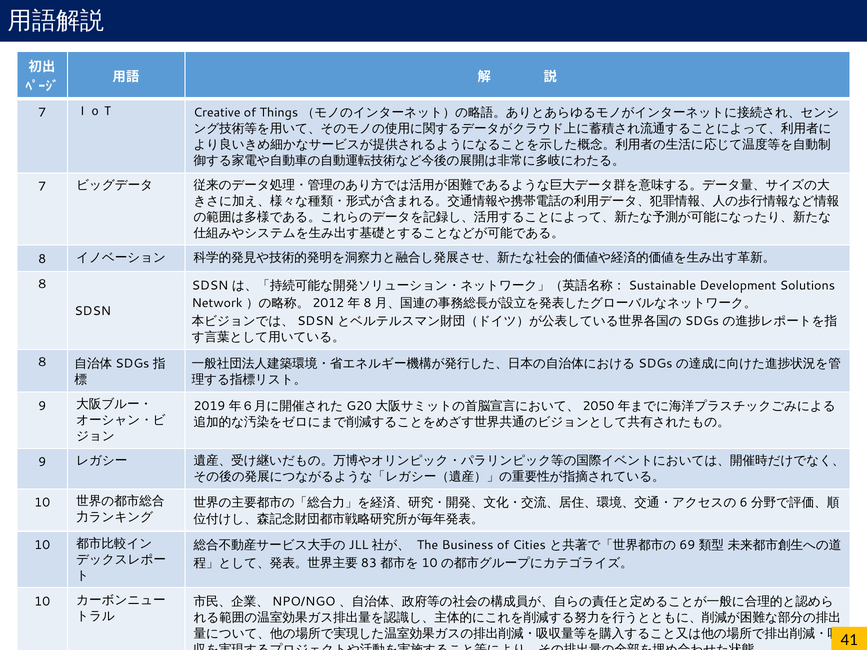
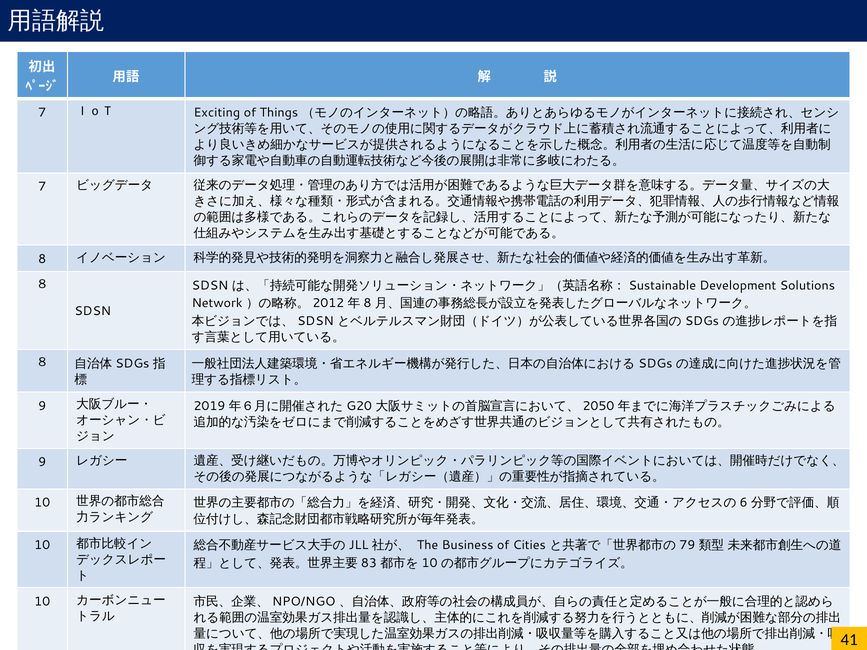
Creative: Creative -> Exciting (217, 113)
69: 69 -> 79 (687, 545)
